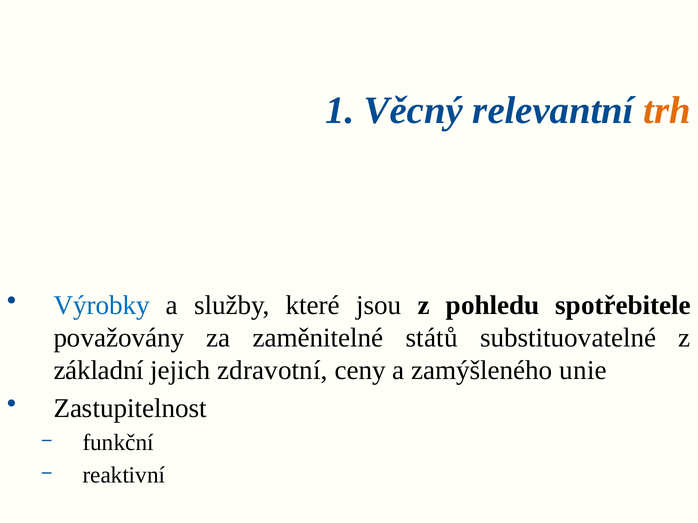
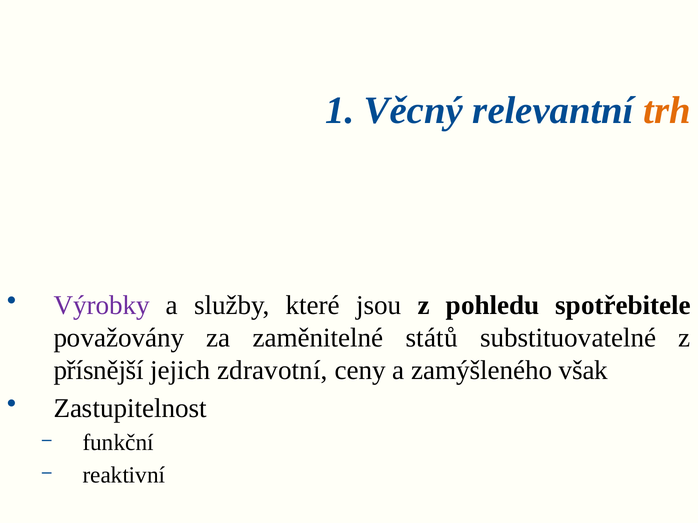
Výrobky colour: blue -> purple (102, 305)
základní: základní -> přísnější (99, 371)
unie: unie -> však (583, 371)
